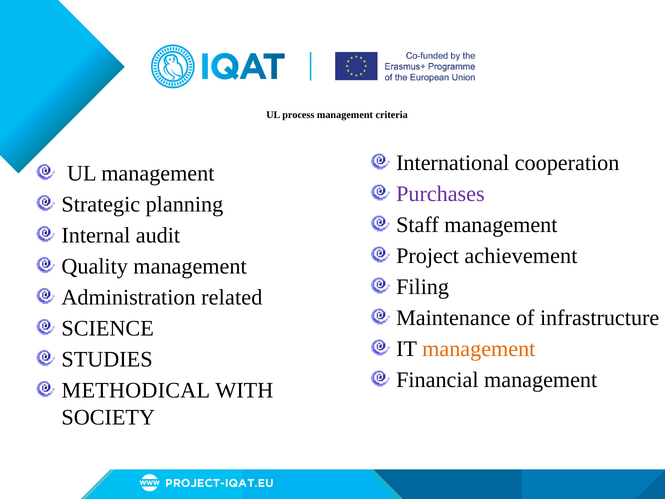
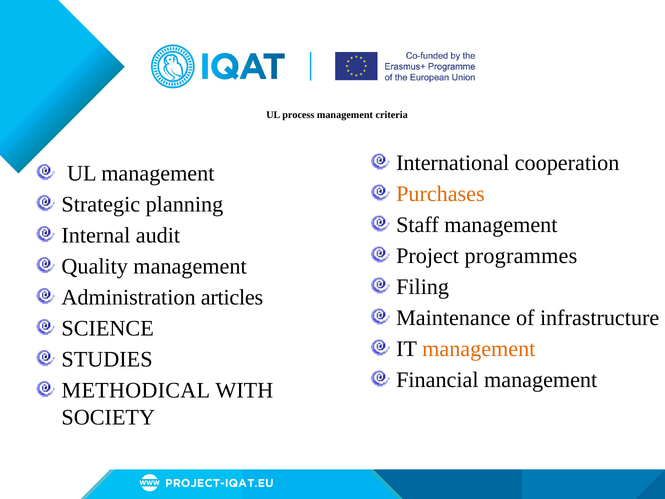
Purchases colour: purple -> orange (440, 194)
achievement: achievement -> programmes (521, 256)
related: related -> articles (232, 297)
